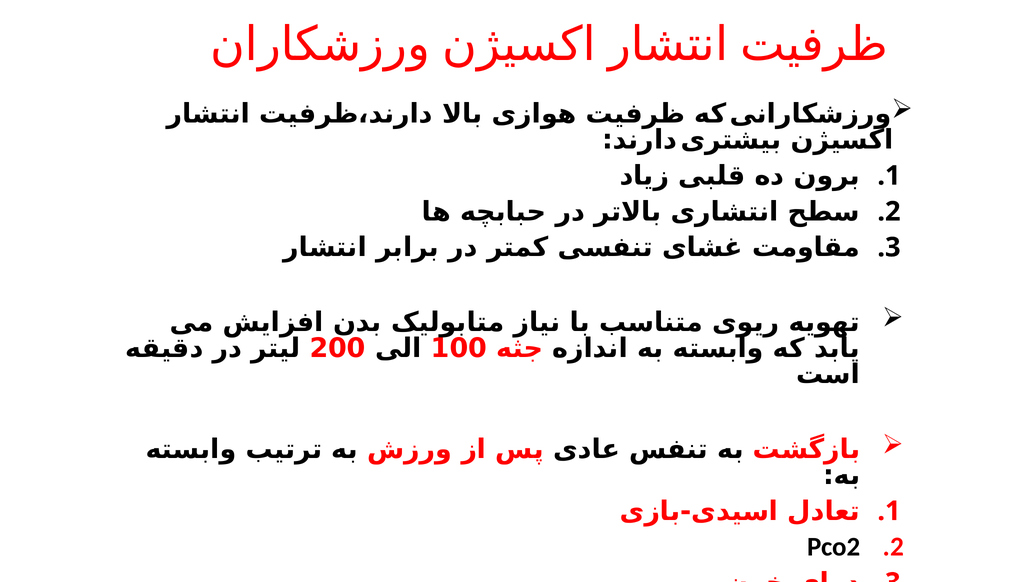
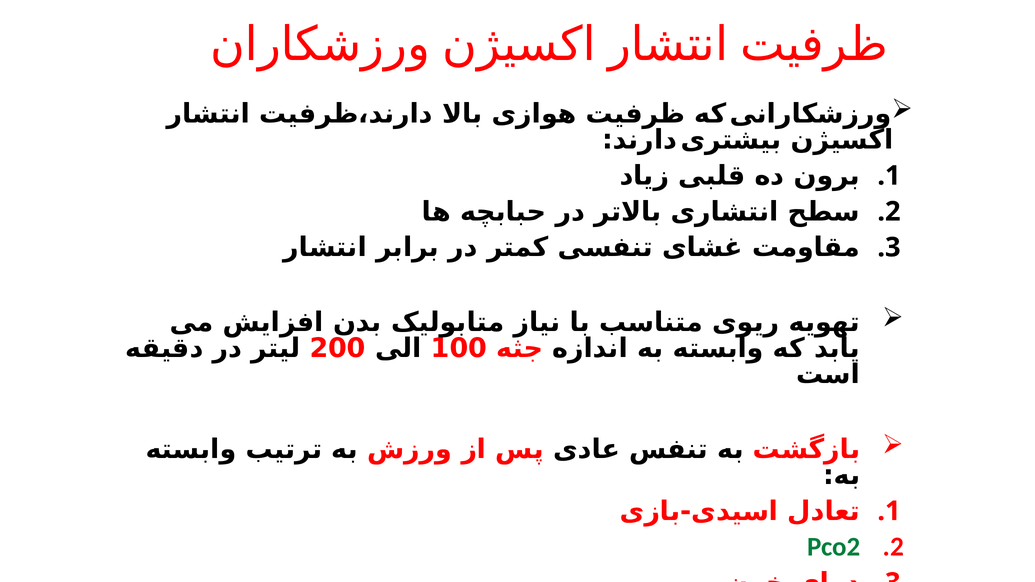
Pco2 colour: black -> green (834, 547)
